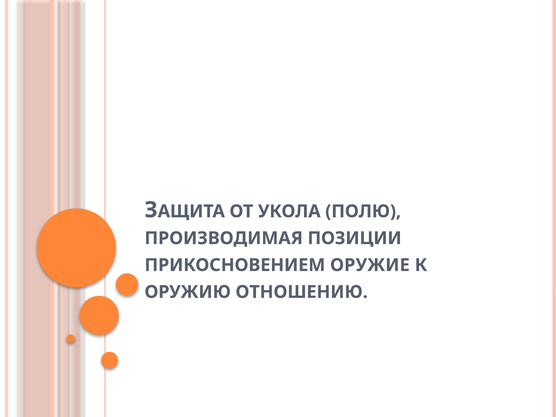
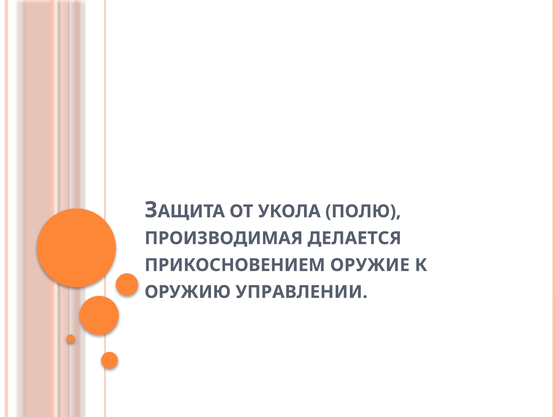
ПОЗИЦИИ: ПОЗИЦИИ -> ДЕЛАЕТСЯ (354, 238)
ОТНОШЕНИЮ: ОТНОШЕНИЮ -> УПРАВЛЕНИИ (302, 292)
